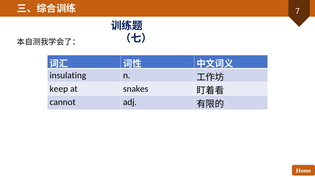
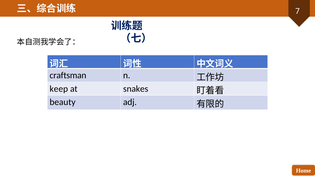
insulating: insulating -> craftsman (68, 75)
cannot: cannot -> beauty (63, 102)
